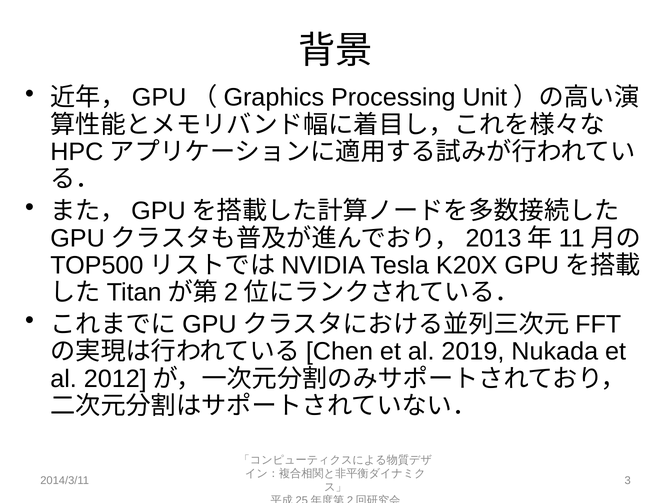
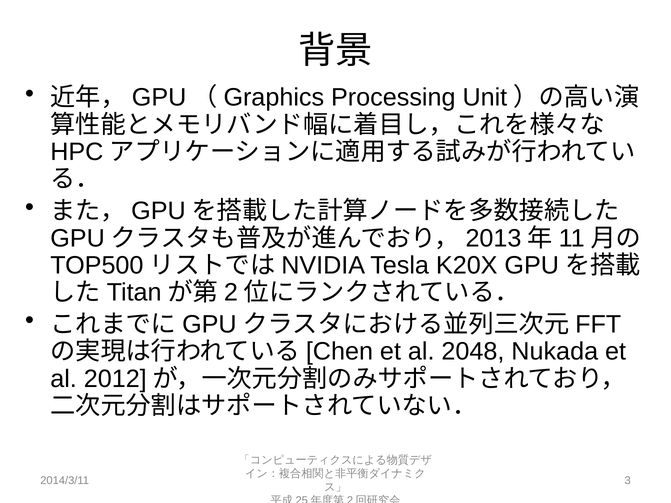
2019: 2019 -> 2048 (473, 352)
